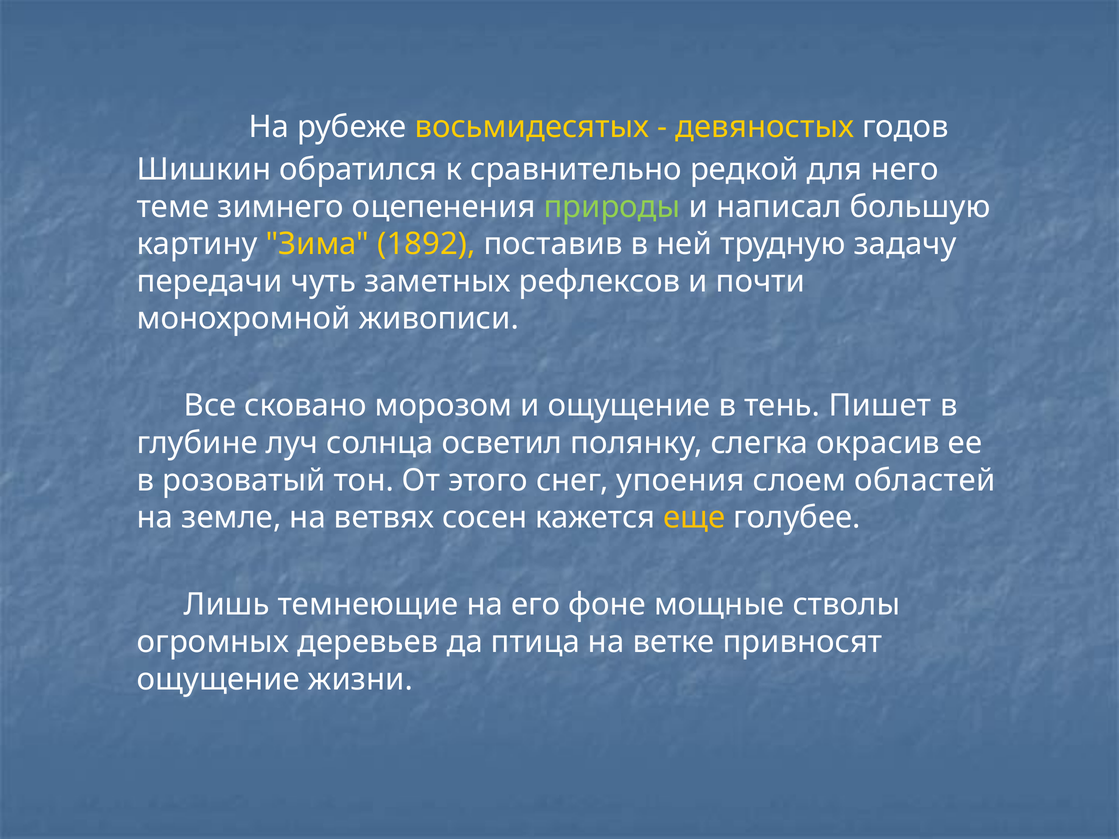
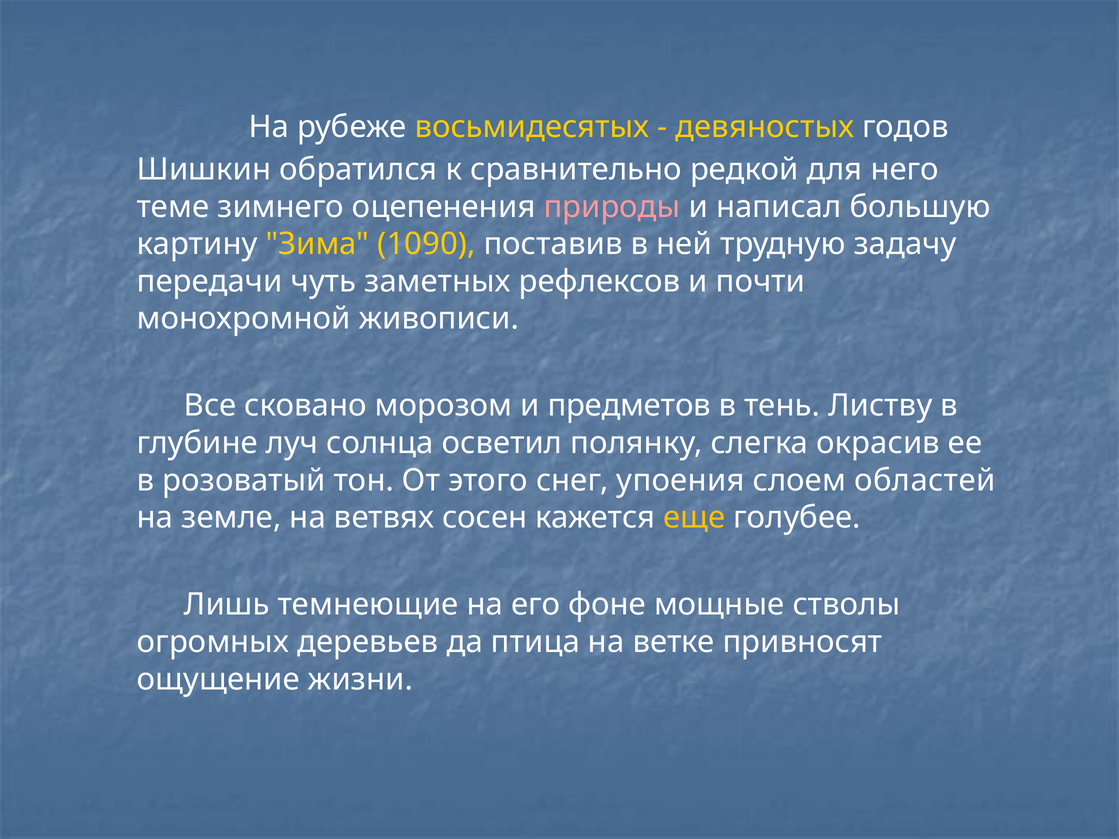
природы colour: light green -> pink (612, 207)
1892: 1892 -> 1090 (426, 244)
и ощущение: ощущение -> предметов (629, 406)
Пишет: Пишет -> Листву (880, 406)
